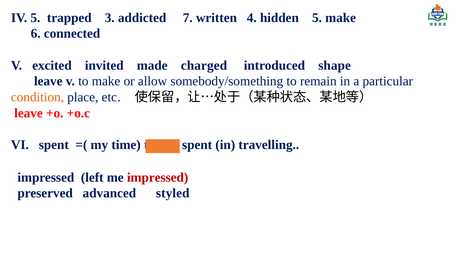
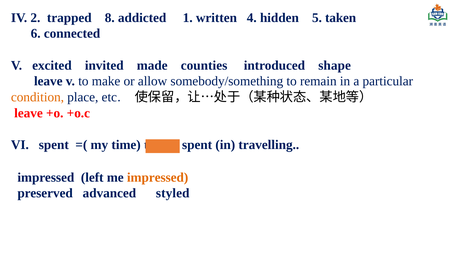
IV 5: 5 -> 2 (35, 18)
3: 3 -> 8 (110, 18)
7: 7 -> 1 (188, 18)
5 make: make -> taken (341, 18)
charged: charged -> counties (204, 65)
impressed colour: red -> orange (158, 177)
